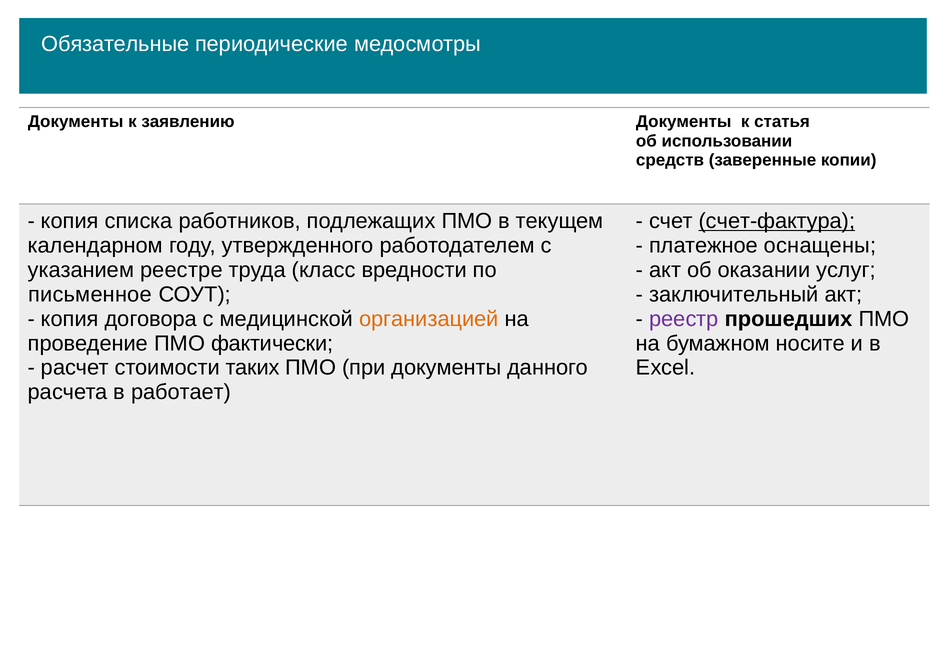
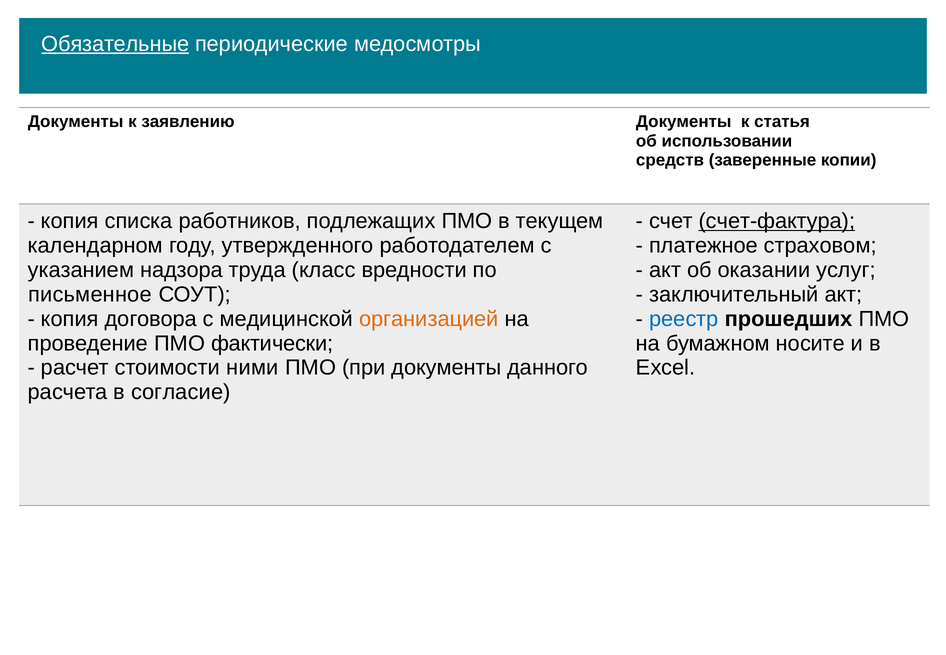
Обязательные underline: none -> present (115, 44)
оснащены: оснащены -> страховом (820, 245)
реестре: реестре -> надзора (182, 270)
реестр colour: purple -> blue (684, 319)
таких: таких -> ними (252, 368)
работает: работает -> согласие (181, 392)
